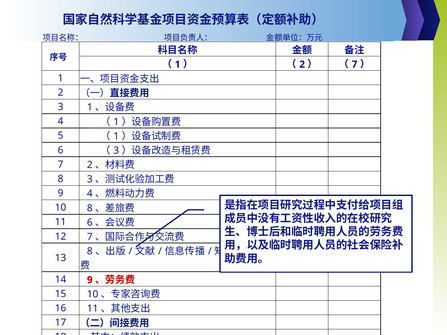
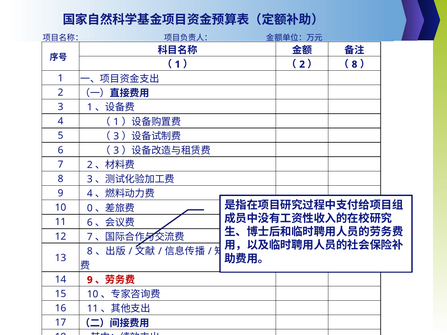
7: 7 -> 8 (355, 64)
1: 1 -> 3 (116, 136)
10 8: 8 -> 0 (90, 208)
